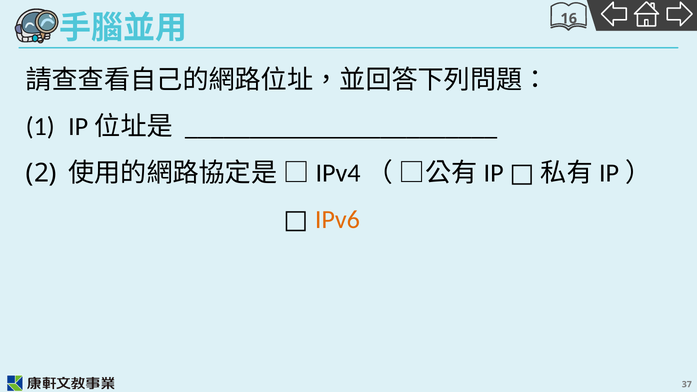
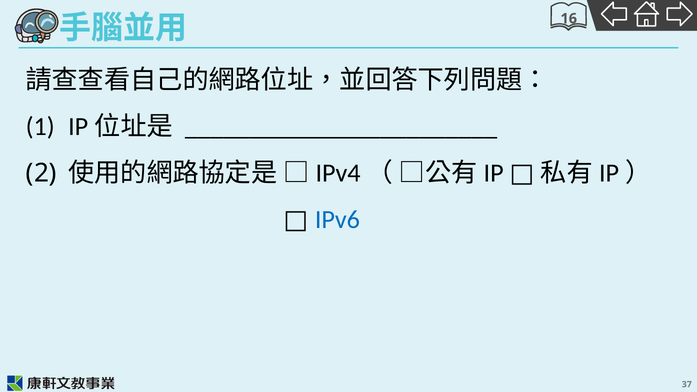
IPv6 colour: orange -> blue (337, 220)
